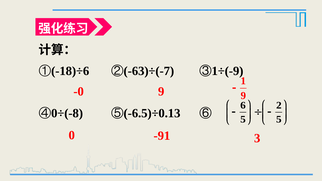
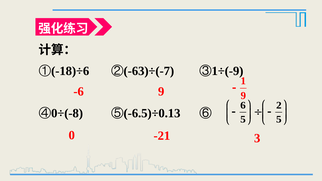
-0: -0 -> -6 (79, 91)
-91: -91 -> -21 (162, 136)
